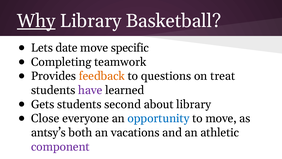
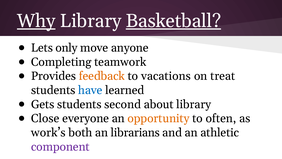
Basketball underline: none -> present (173, 21)
date: date -> only (67, 48)
specific: specific -> anyone (130, 48)
questions: questions -> vacations (166, 76)
have colour: purple -> blue (90, 90)
opportunity colour: blue -> orange (158, 118)
to move: move -> often (221, 118)
antsy’s: antsy’s -> work’s (48, 132)
vacations: vacations -> librarians (135, 132)
